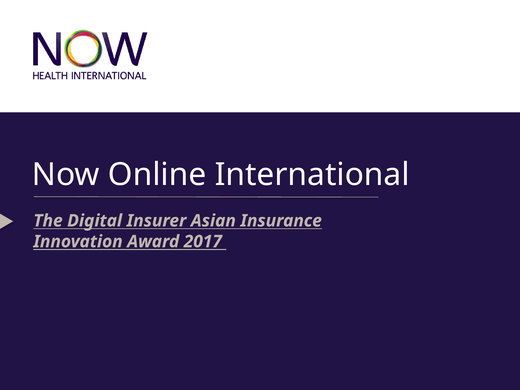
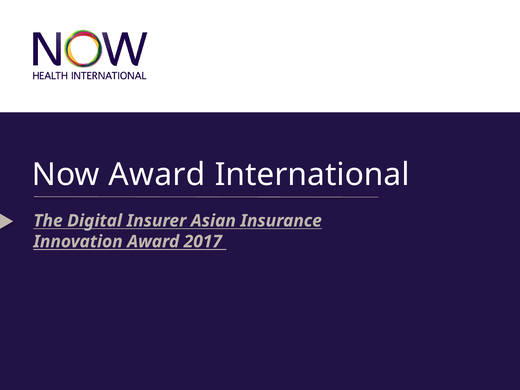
Now Online: Online -> Award (157, 175)
